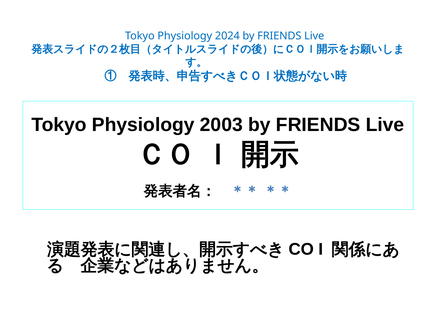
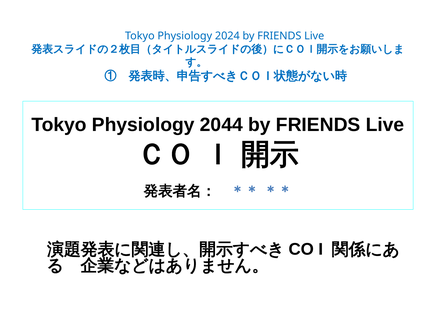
2003: 2003 -> 2044 (221, 125)
